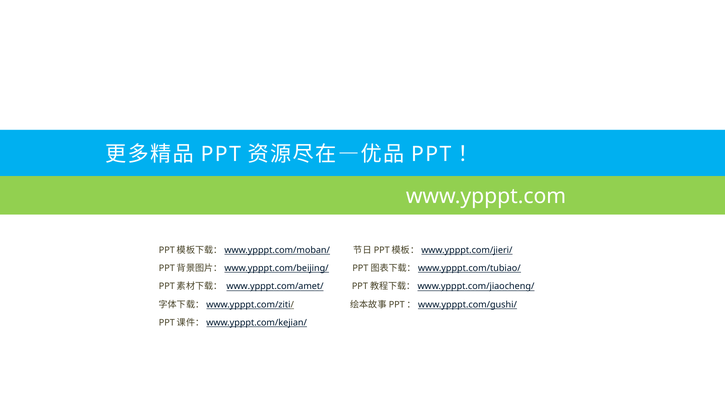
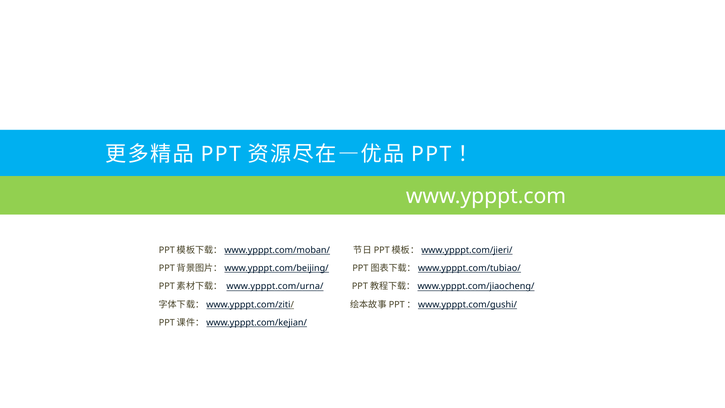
www.ypppt.com/amet/: www.ypppt.com/amet/ -> www.ypppt.com/urna/ (275, 286)
